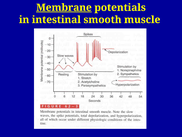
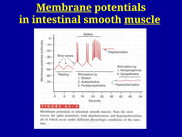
muscle underline: none -> present (142, 20)
